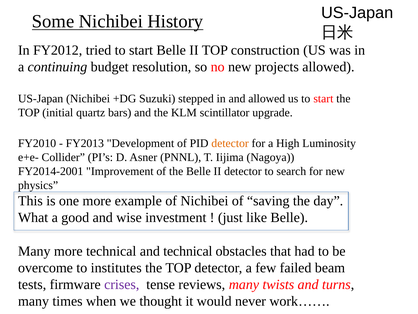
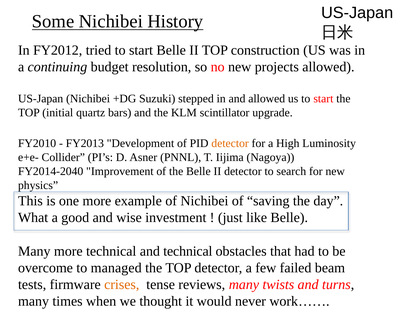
FY2014-2001: FY2014-2001 -> FY2014-2040 (51, 171)
institutes: institutes -> managed (116, 267)
crises colour: purple -> orange (122, 284)
